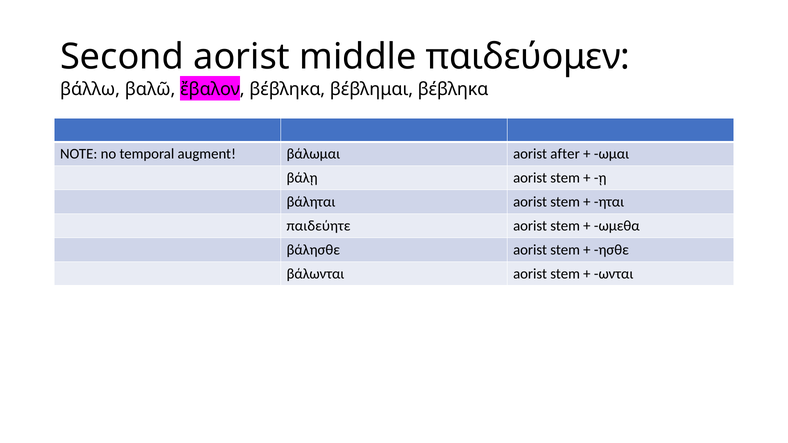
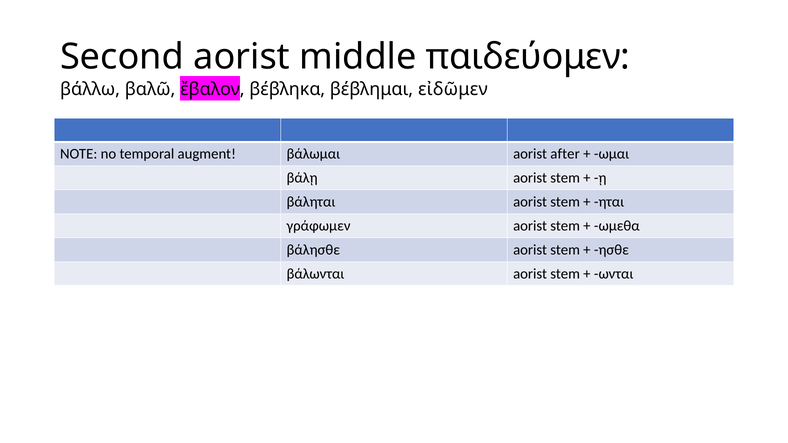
βέβλημαι βέβληκα: βέβληκα -> εἰδῶμεν (453, 89)
παιδεύητε: παιδεύητε -> γράφωμεν (319, 226)
